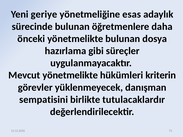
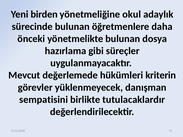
geriye: geriye -> birden (44, 14)
esas: esas -> okul (132, 14)
Mevcut yönetmelikte: yönetmelikte -> değerlemede (70, 75)
